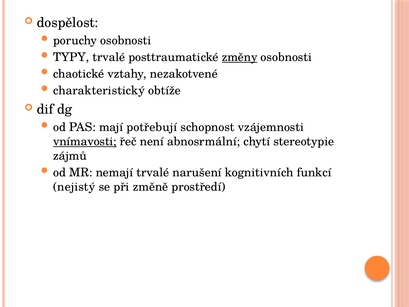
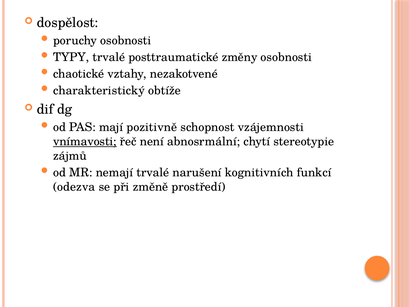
změny underline: present -> none (240, 57)
potřebují: potřebují -> pozitivně (152, 127)
nejistý: nejistý -> odezva (74, 187)
